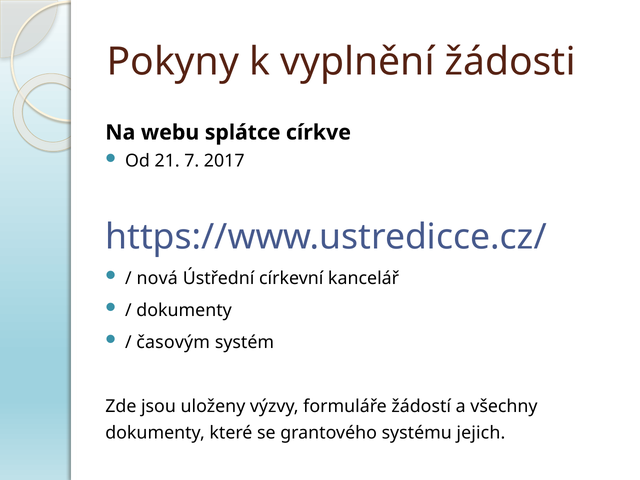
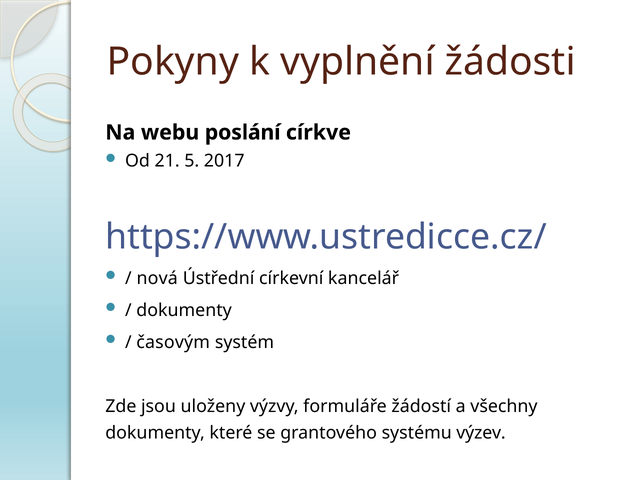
splátce: splátce -> poslání (243, 132)
7: 7 -> 5 (192, 161)
jejich: jejich -> výzev (481, 433)
